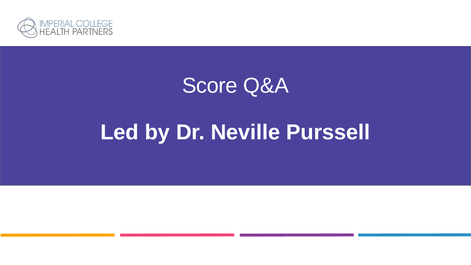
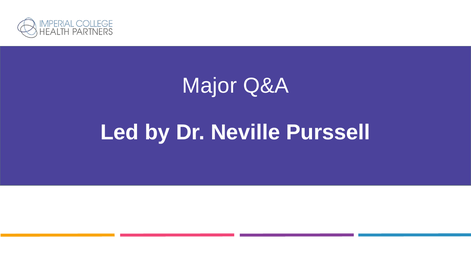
Score: Score -> Major (210, 86)
